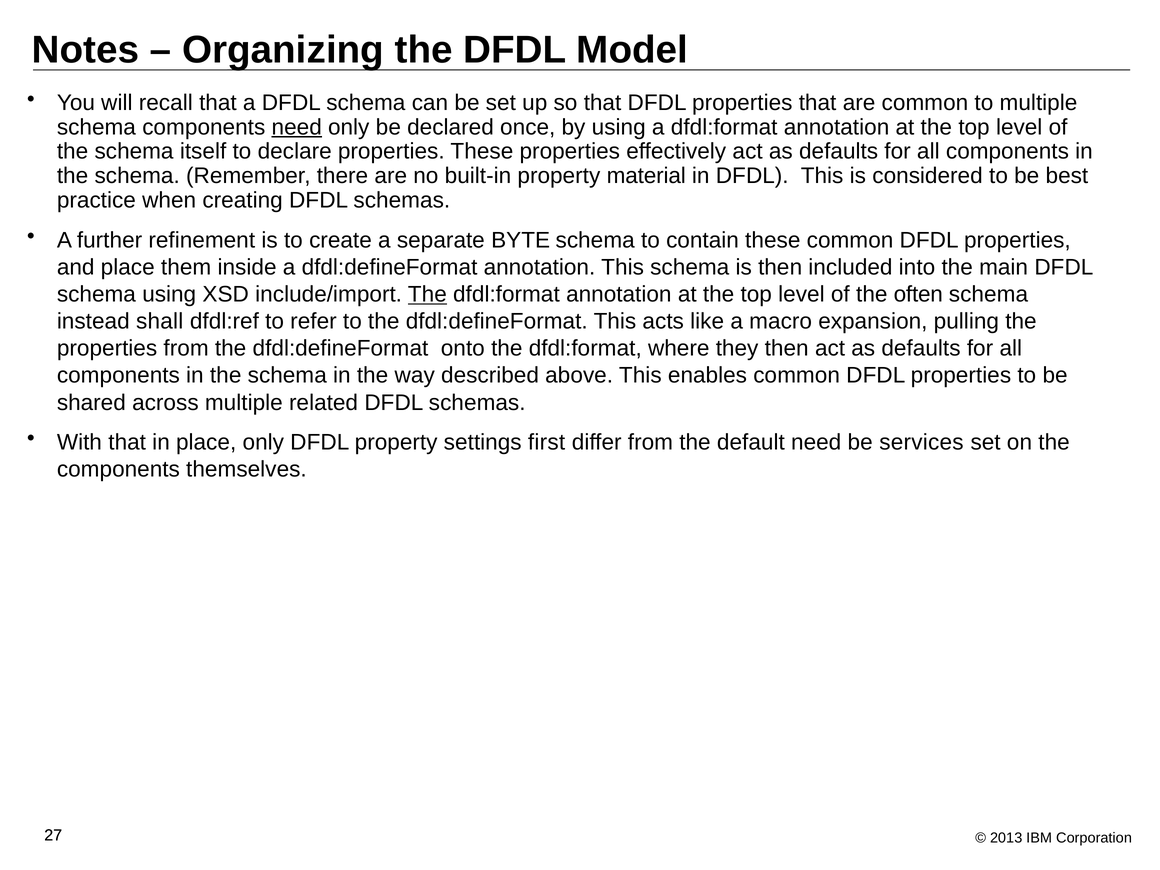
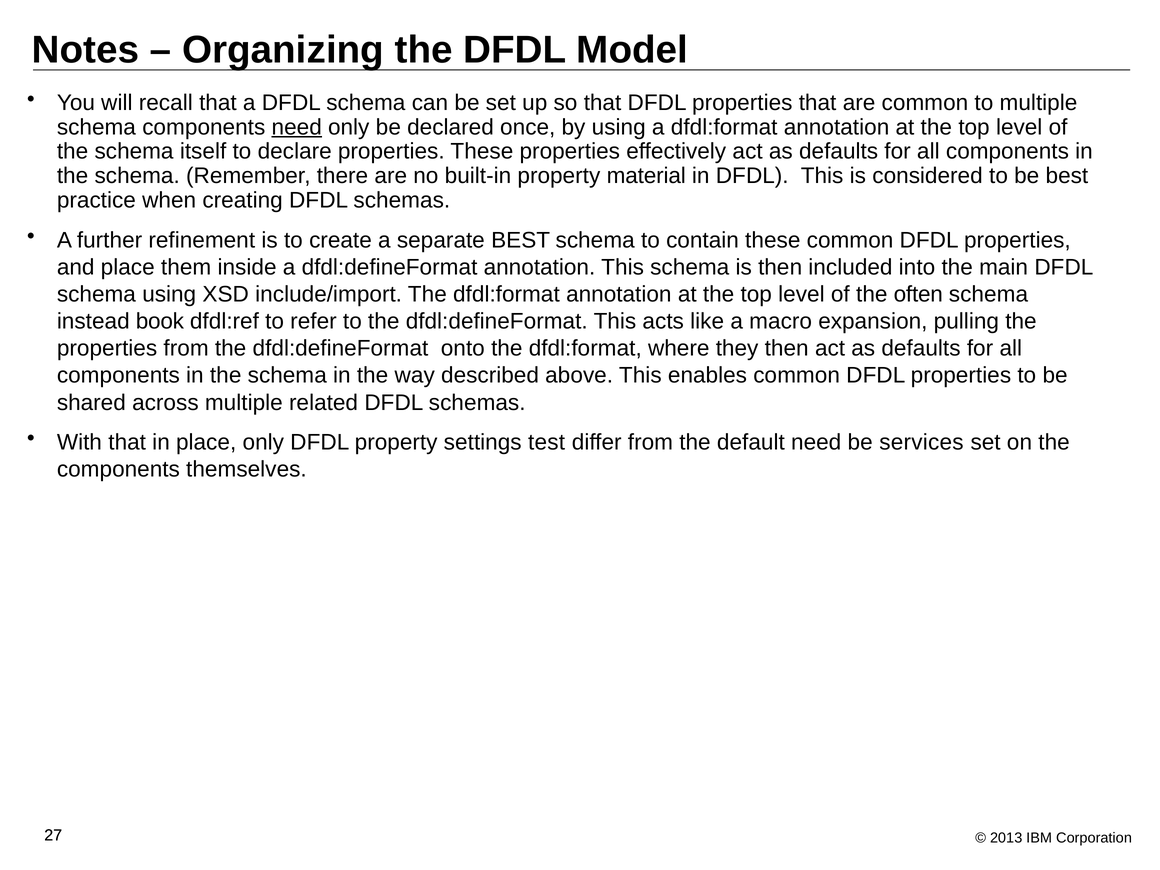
separate BYTE: BYTE -> BEST (521, 240)
The underline: present -> none (427, 294)
shall: shall -> book (160, 321)
first: first -> test (547, 442)
